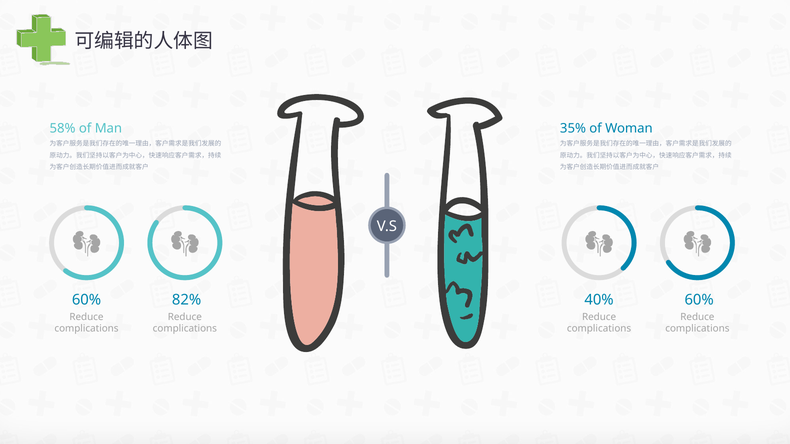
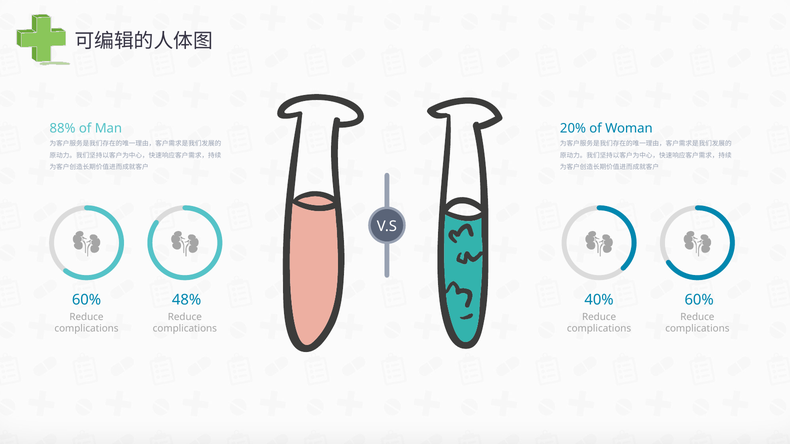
58%: 58% -> 88% (63, 128)
35%: 35% -> 20% (573, 128)
82%: 82% -> 48% (187, 300)
